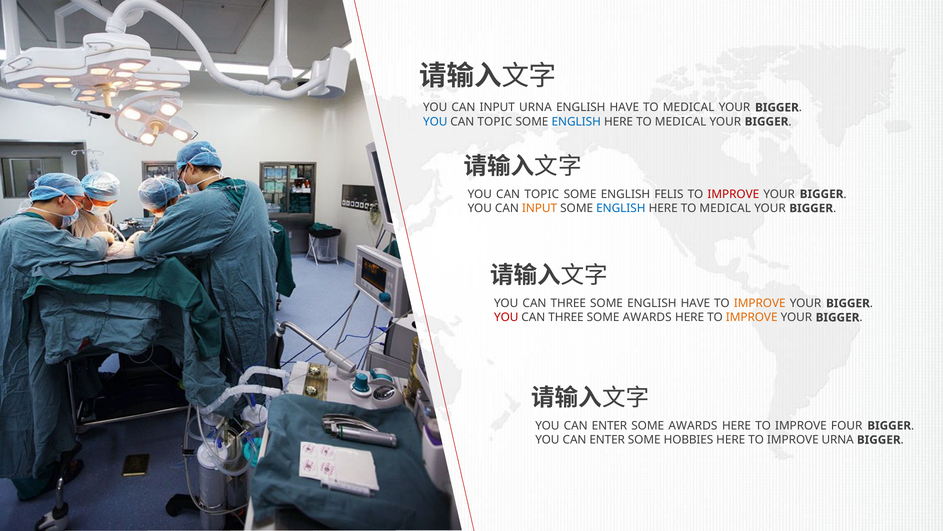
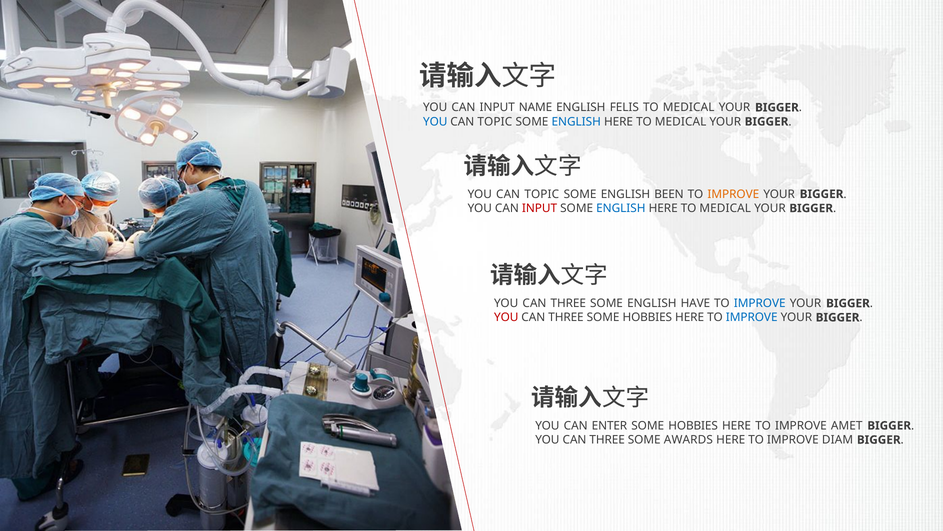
INPUT URNA: URNA -> NAME (536, 107)
HAVE: HAVE -> FELIS (624, 107)
FELIS: FELIS -> BEEN (669, 194)
IMPROVE colour: red -> orange (733, 194)
INPUT colour: orange -> red (540, 208)
IMPROVE colour: orange -> blue (760, 303)
AWARDS: AWARDS -> HOBBIES (647, 317)
IMPROVE colour: orange -> blue (752, 317)
AWARDS: AWARDS -> HOBBIES (693, 425)
FOUR: FOUR -> AMET (847, 425)
ENTER: ENTER -> THREE (607, 439)
HOBBIES: HOBBIES -> AWARDS (688, 439)
IMPROVE URNA: URNA -> DIAM (838, 439)
